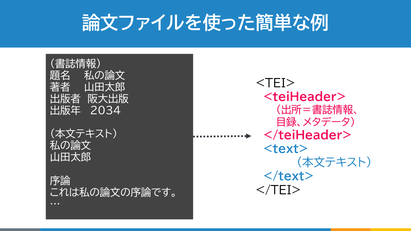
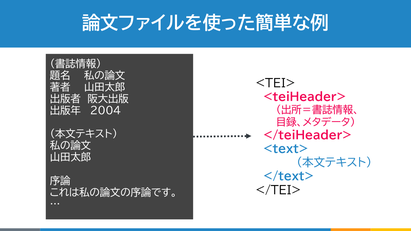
2034: 2034 -> 2004 (106, 111)
